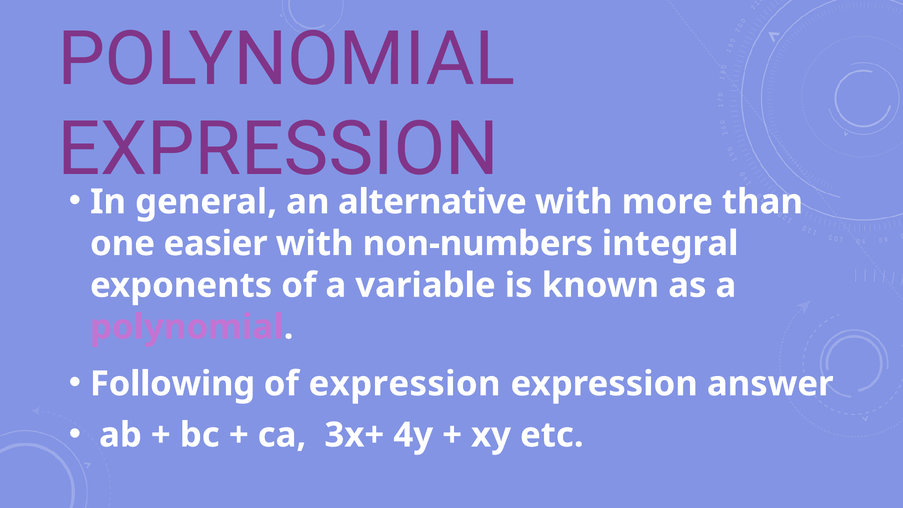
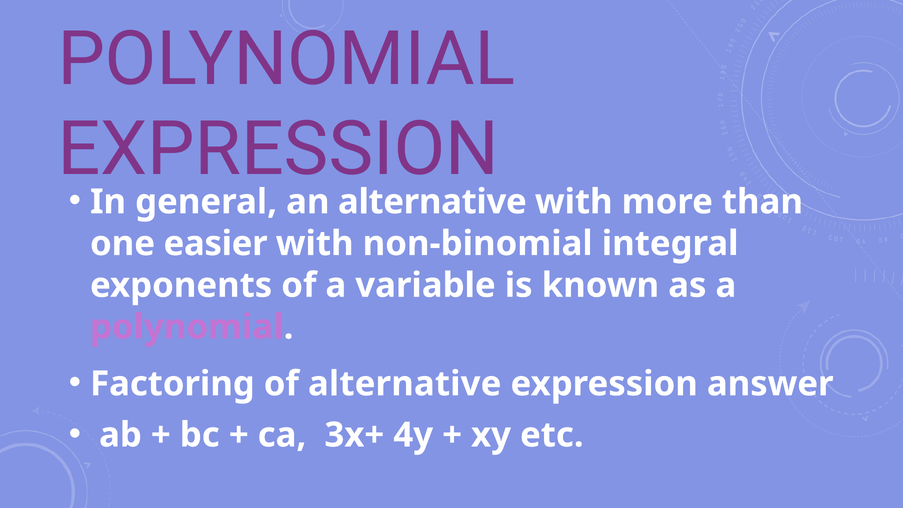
non-numbers: non-numbers -> non-binomial (478, 244)
Following: Following -> Factoring (172, 384)
of expression: expression -> alternative (405, 384)
